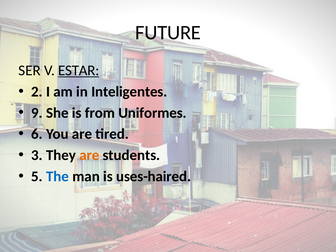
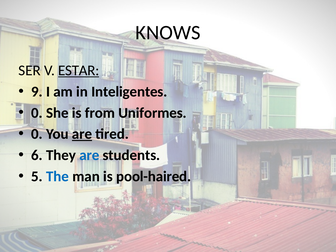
FUTURE: FUTURE -> KNOWS (168, 33)
2: 2 -> 9 (37, 92)
9: 9 -> 0 (37, 113)
6: 6 -> 0 (37, 134)
are underline: none -> present (82, 134)
3: 3 -> 6 (37, 155)
are colour: orange -> blue (89, 155)
uses-haired: uses-haired -> pool-haired (154, 176)
